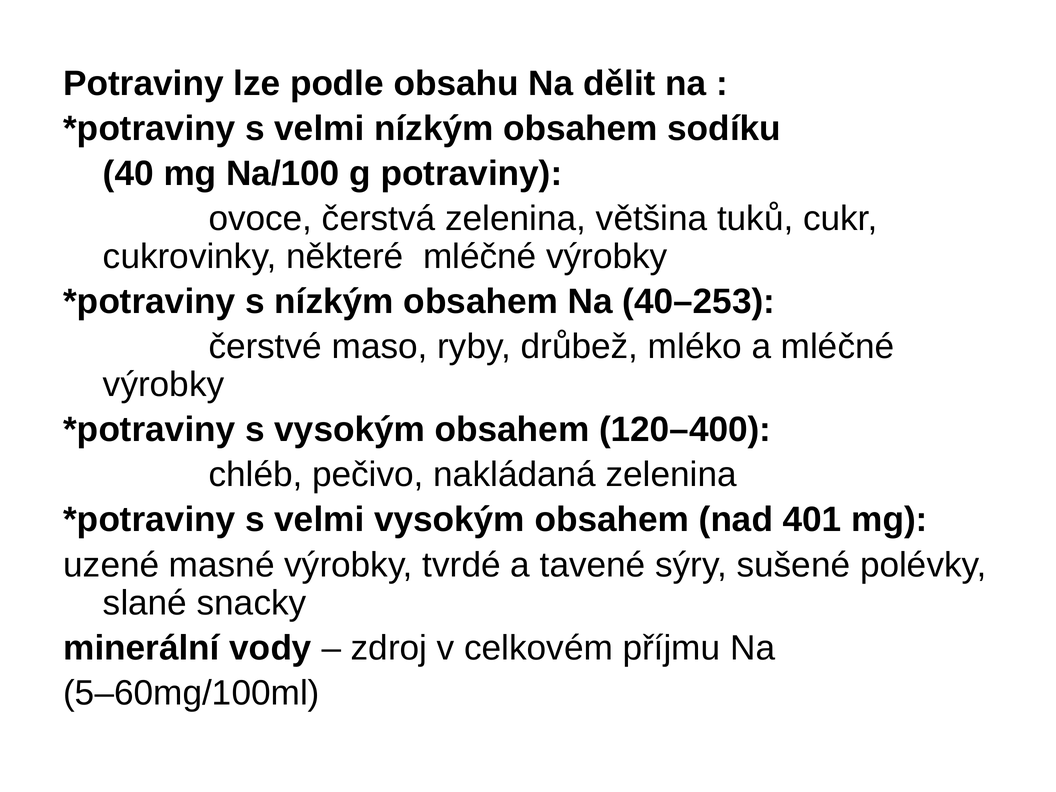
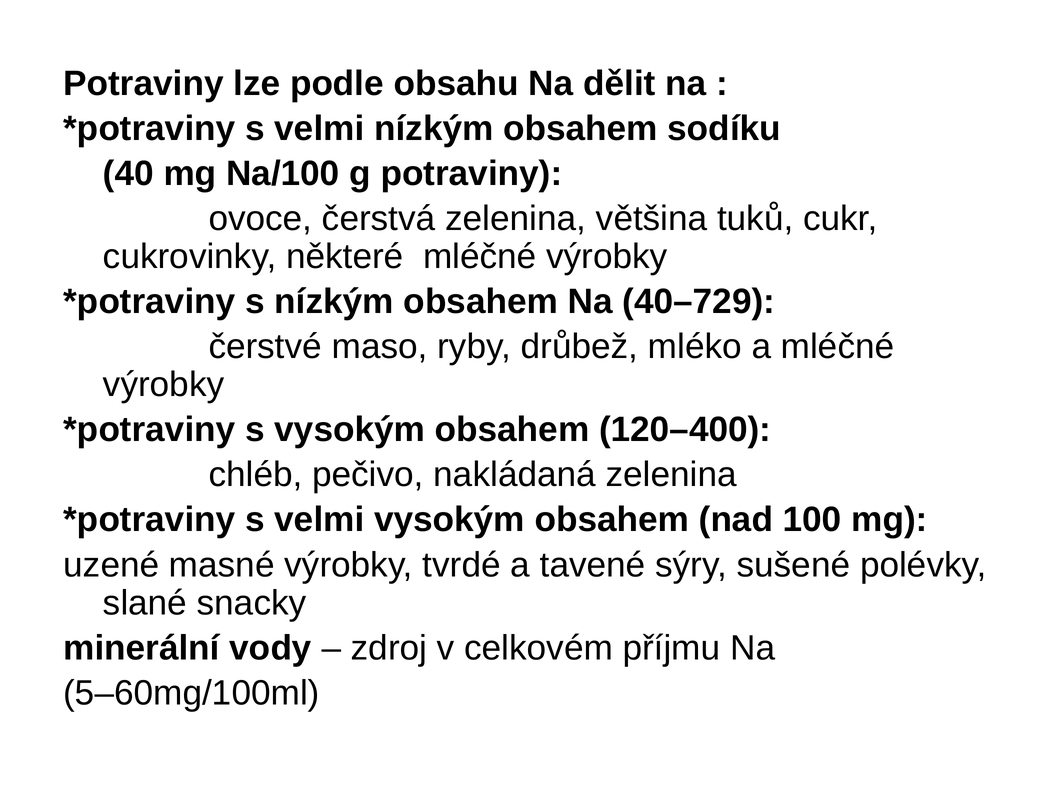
40–253: 40–253 -> 40–729 (699, 302)
401: 401 -> 100 (812, 520)
